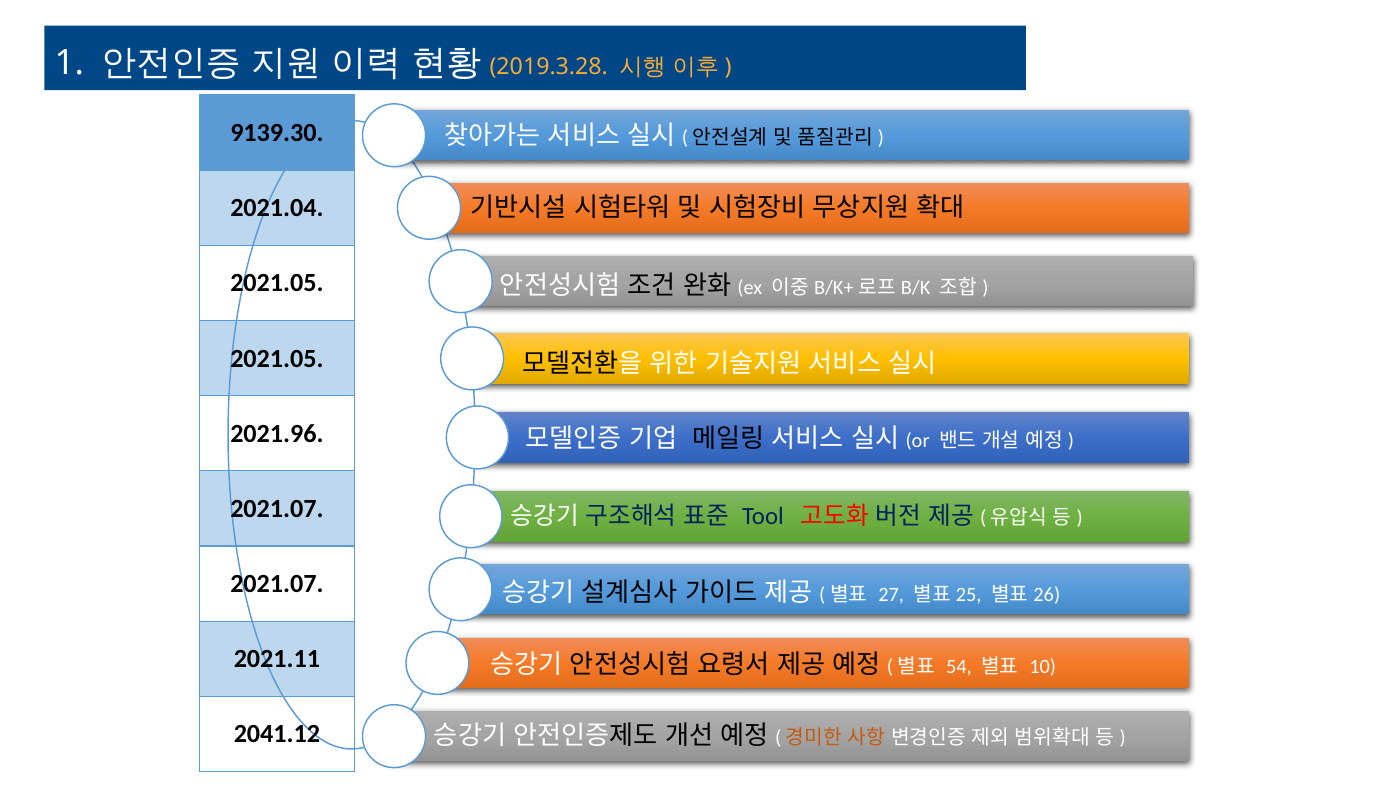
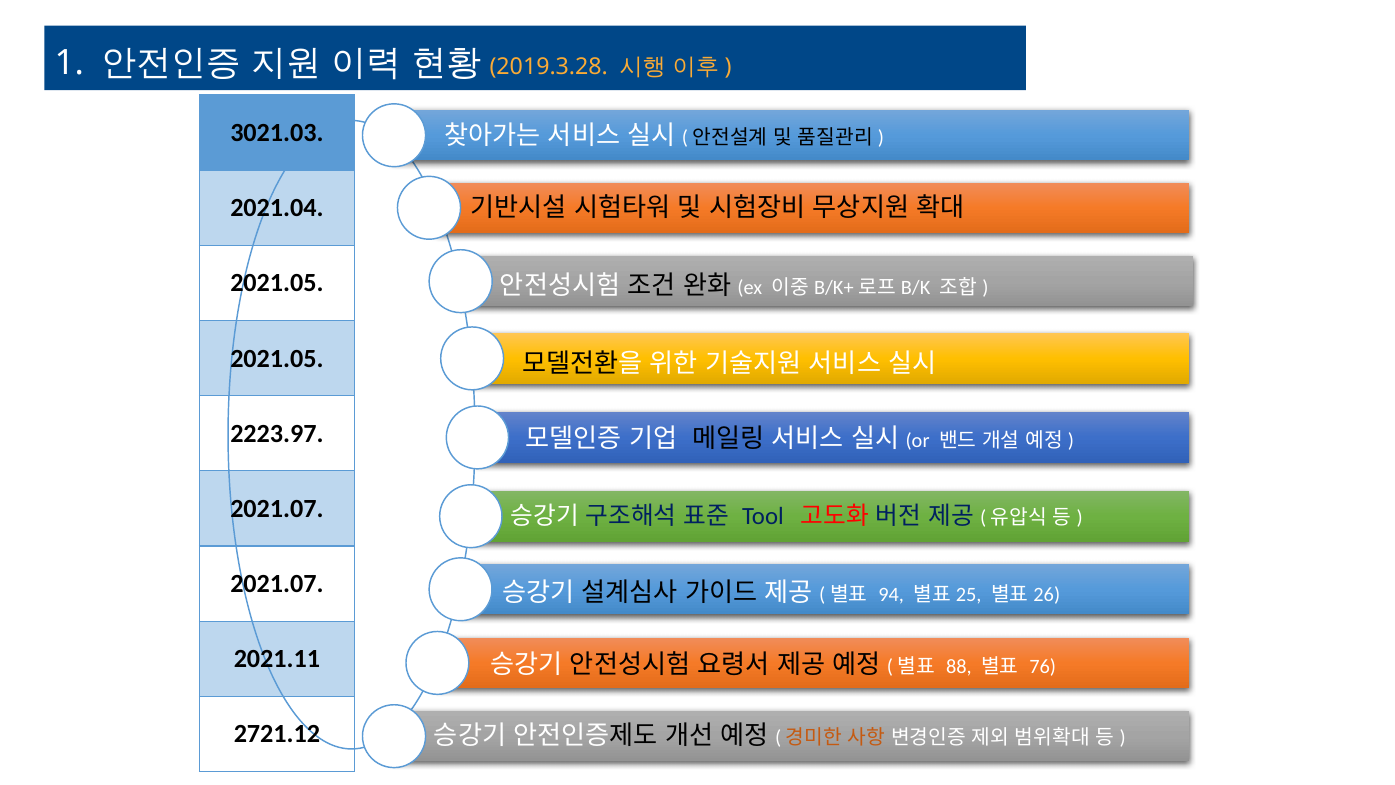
9139.30: 9139.30 -> 3021.03 (277, 133)
2021.96: 2021.96 -> 2223.97 (277, 433)
27: 27 -> 94 (891, 594)
54: 54 -> 88 (959, 667)
10: 10 -> 76 (1043, 667)
2041.12: 2041.12 -> 2721.12 (277, 734)
